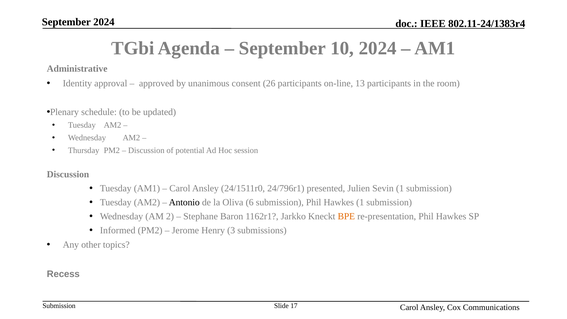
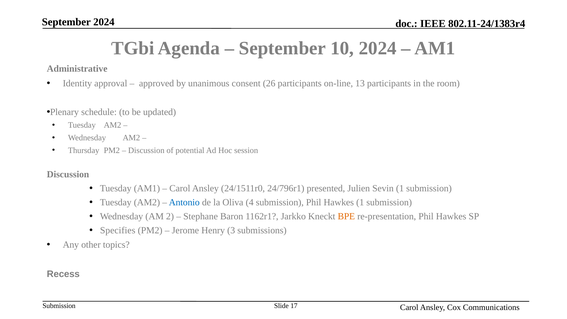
Antonio colour: black -> blue (184, 202)
6: 6 -> 4 (250, 202)
Informed: Informed -> Specifies (118, 230)
